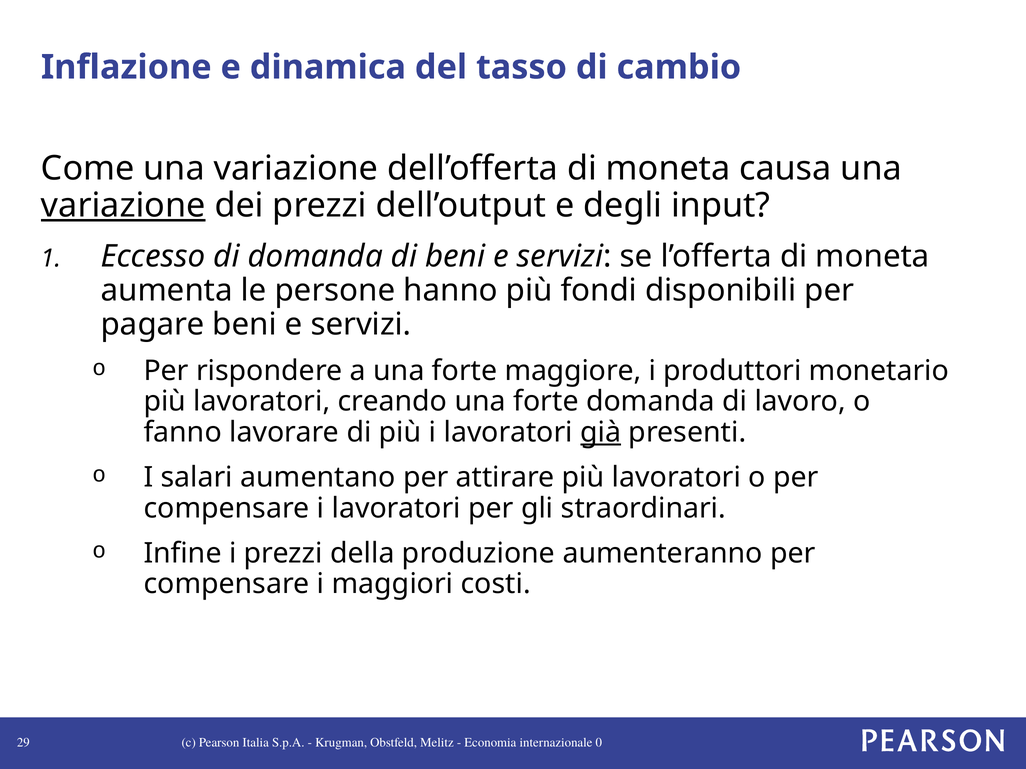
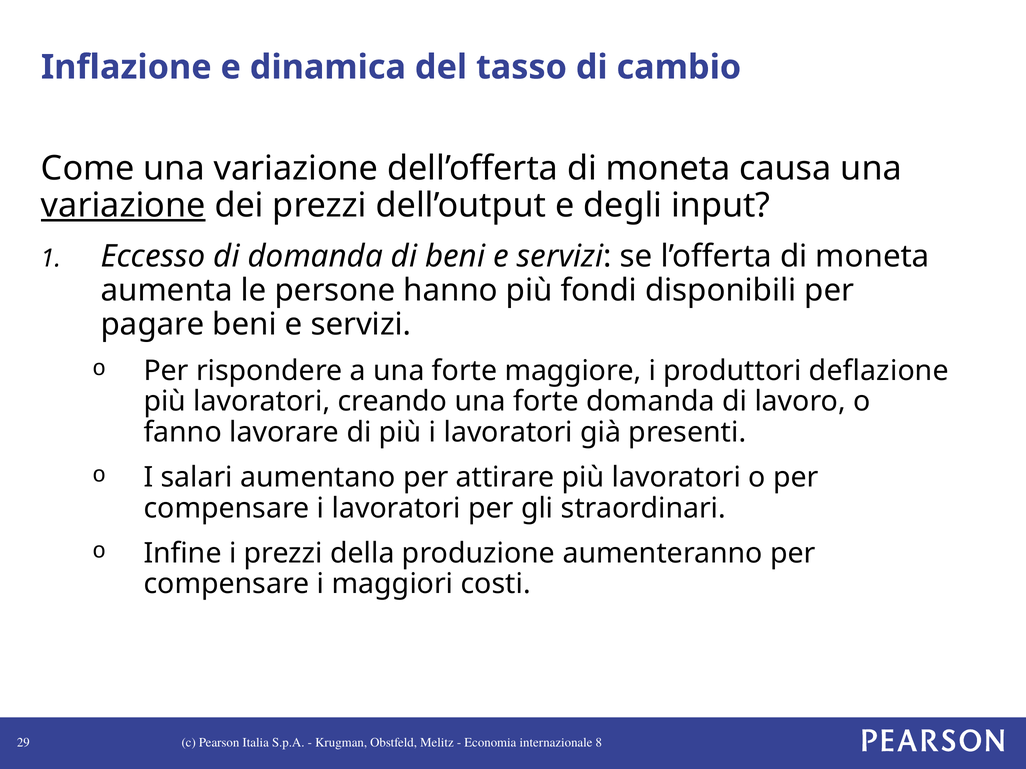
monetario: monetario -> deflazione (879, 371)
già underline: present -> none (601, 433)
0: 0 -> 8 (599, 743)
